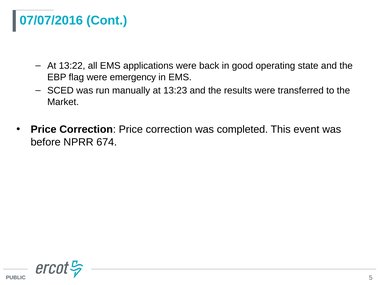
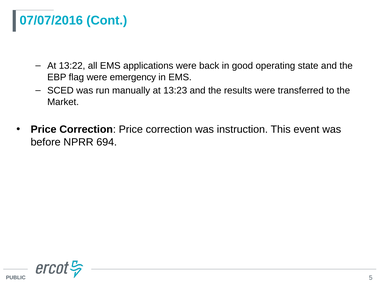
completed: completed -> instruction (242, 129)
674: 674 -> 694 (107, 142)
